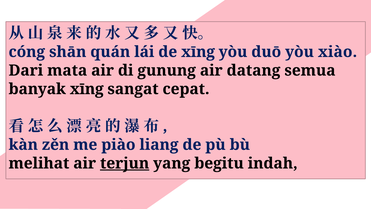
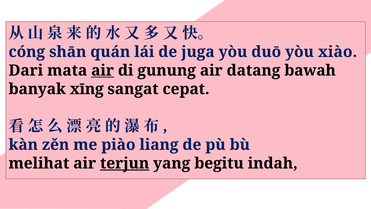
de xīng: xīng -> juga (198, 52)
air underline: none -> present (103, 70)
semua: semua -> bawah (310, 70)
